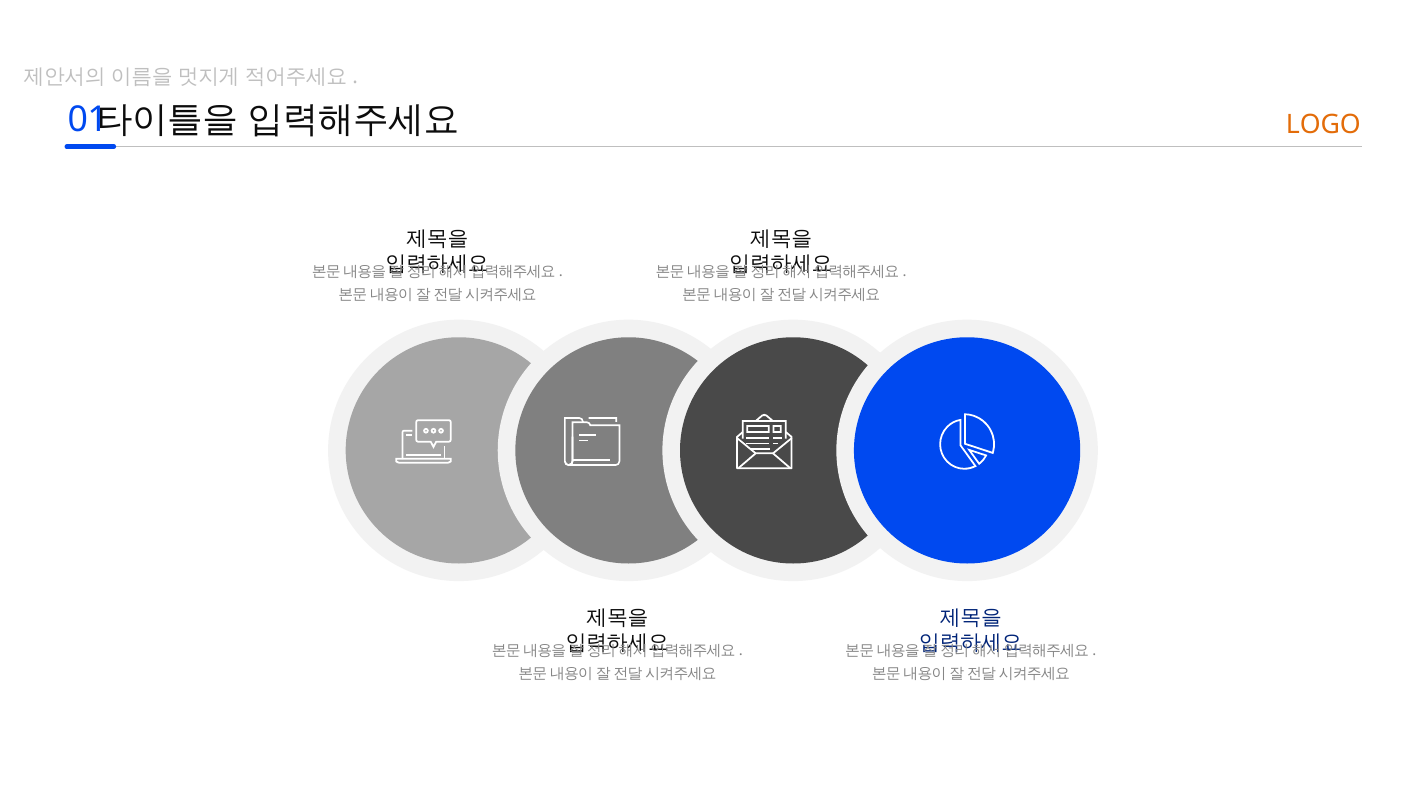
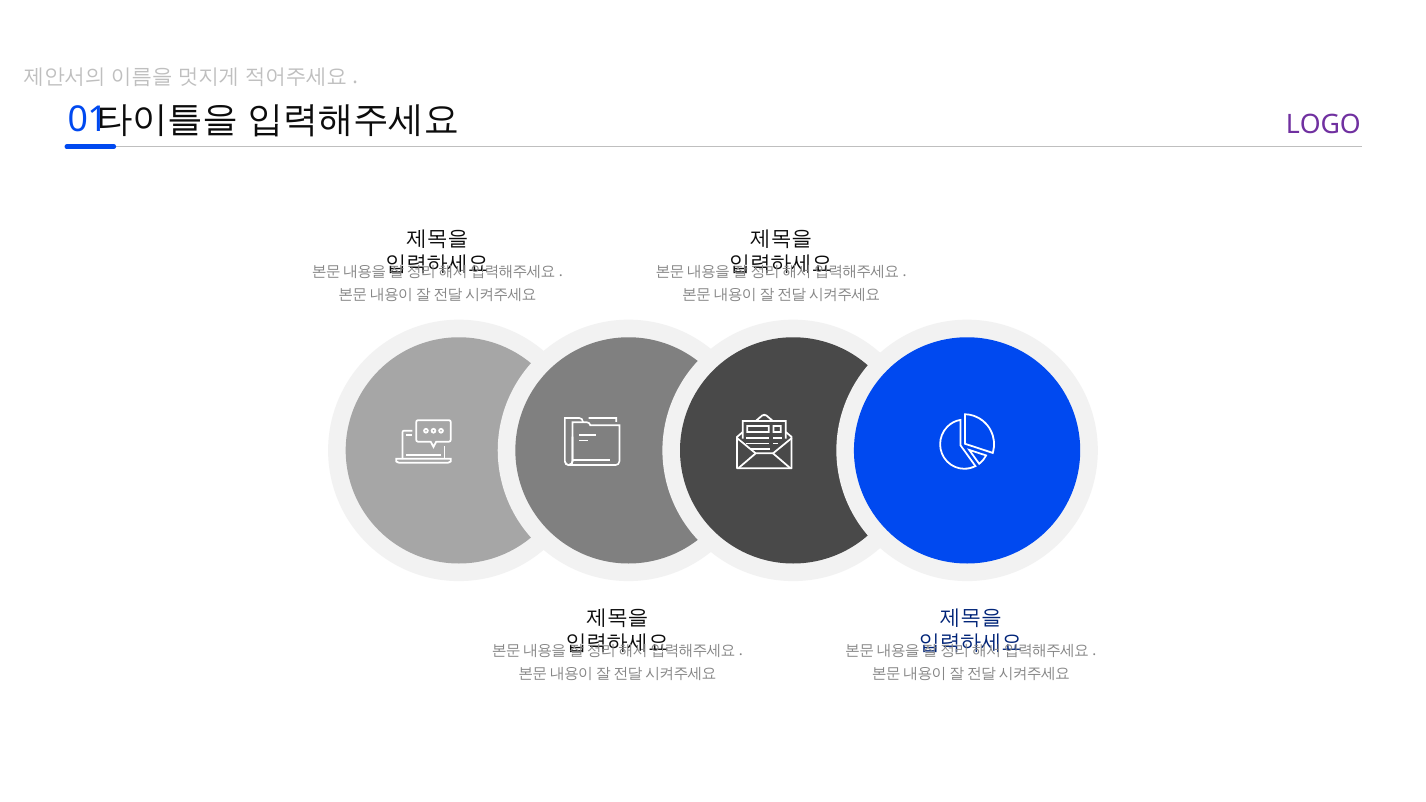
LOGO colour: orange -> purple (1323, 125)
